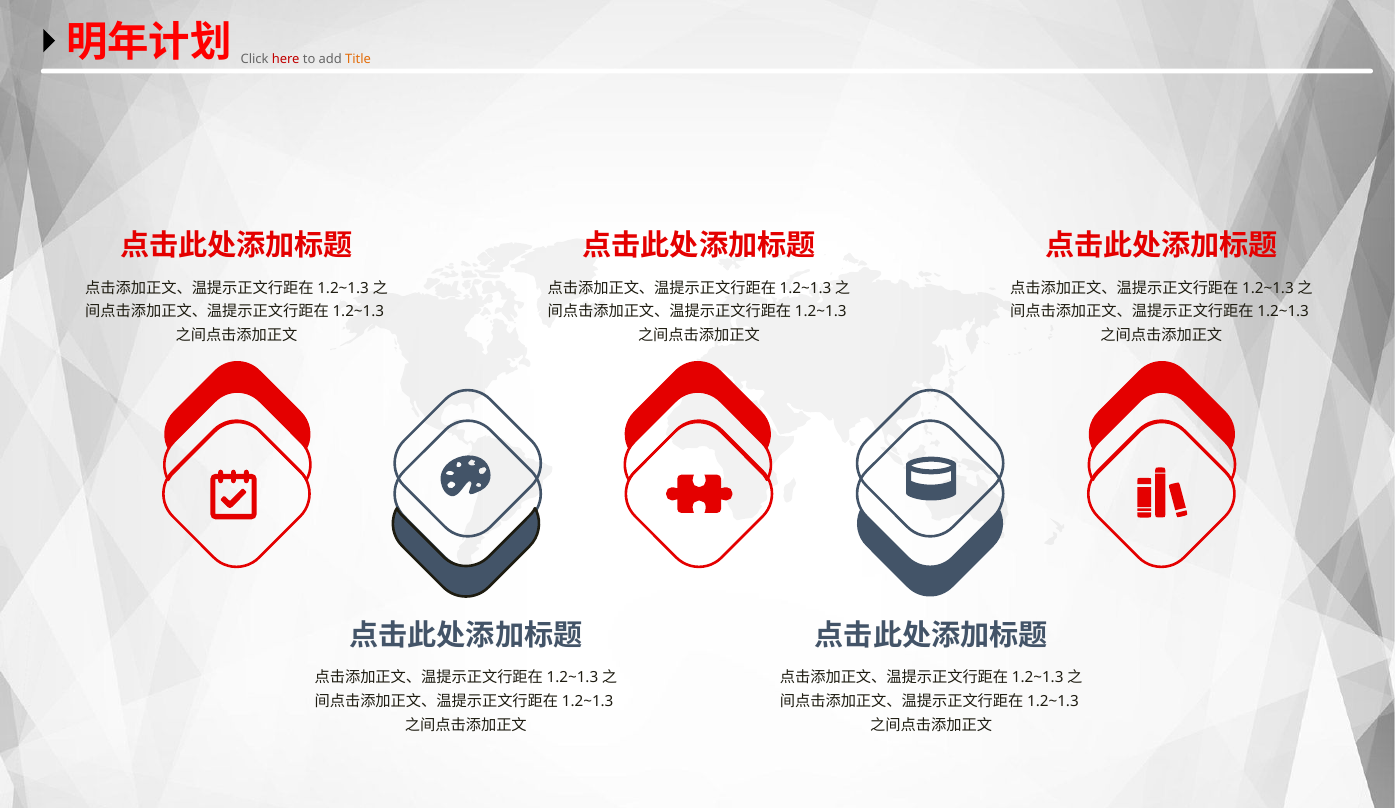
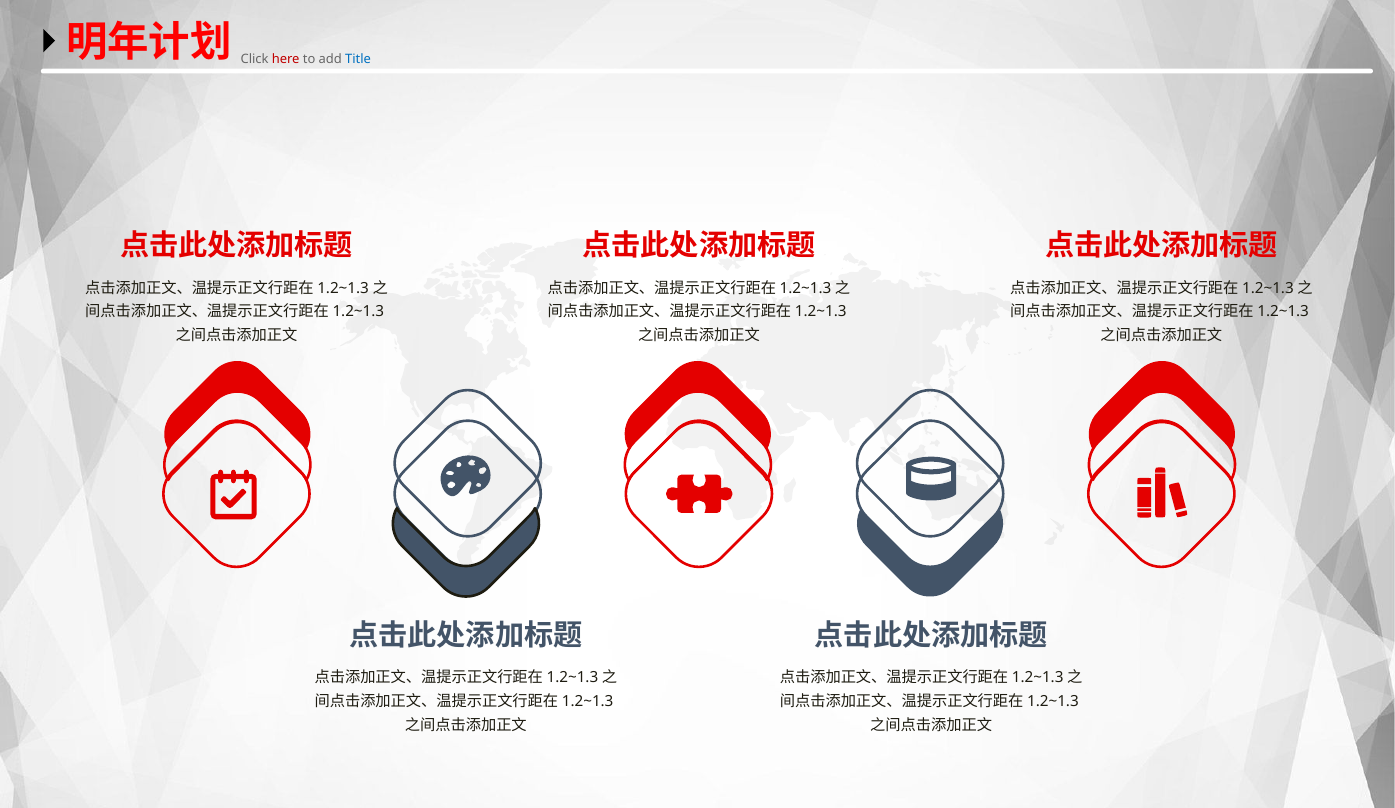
Title colour: orange -> blue (358, 59)
